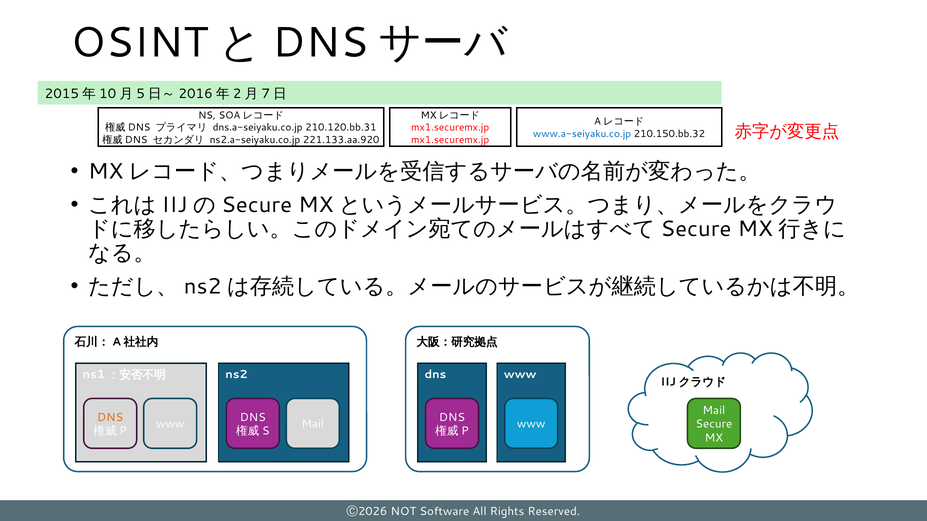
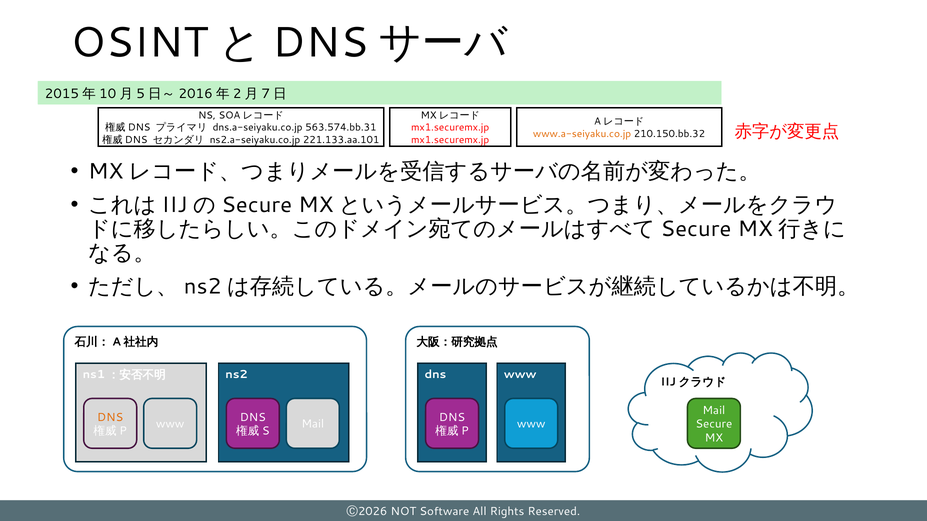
210.120.bb.31: 210.120.bb.31 -> 563.574.bb.31 (341, 128)
www.a-seiyaku.co.jp colour: blue -> orange (582, 134)
221.133.aa.920: 221.133.aa.920 -> 221.133.aa.101 (341, 140)
